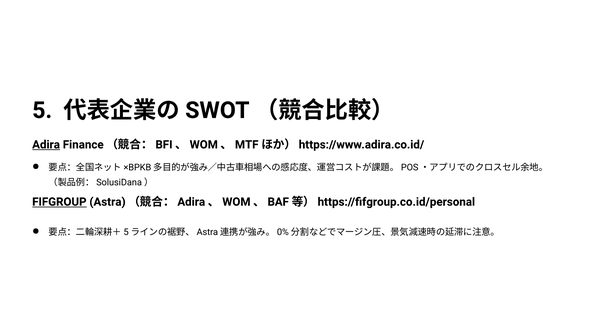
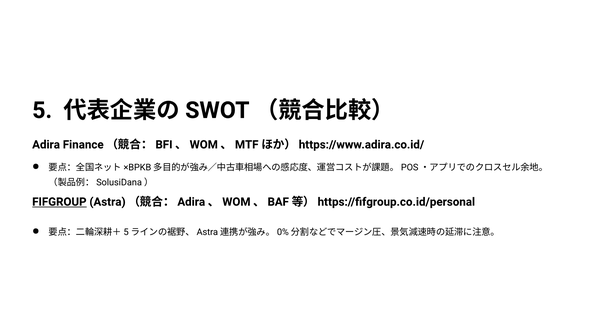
Adira underline: present -> none (46, 144)
